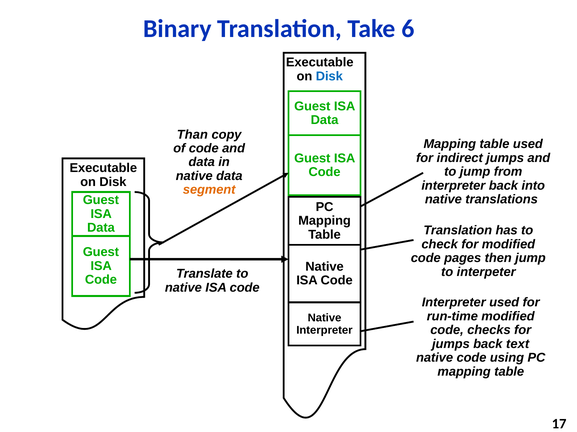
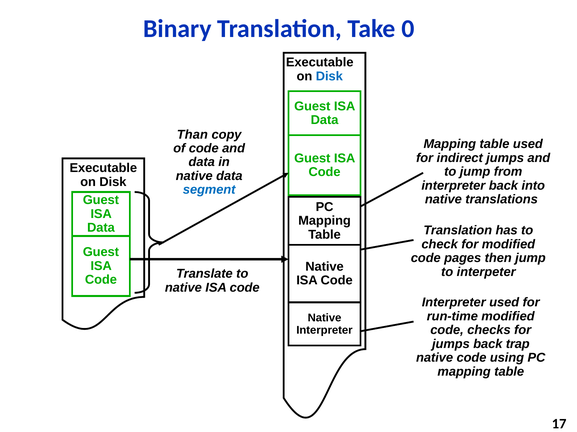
6: 6 -> 0 (408, 29)
segment colour: orange -> blue (209, 190)
text: text -> trap (518, 344)
